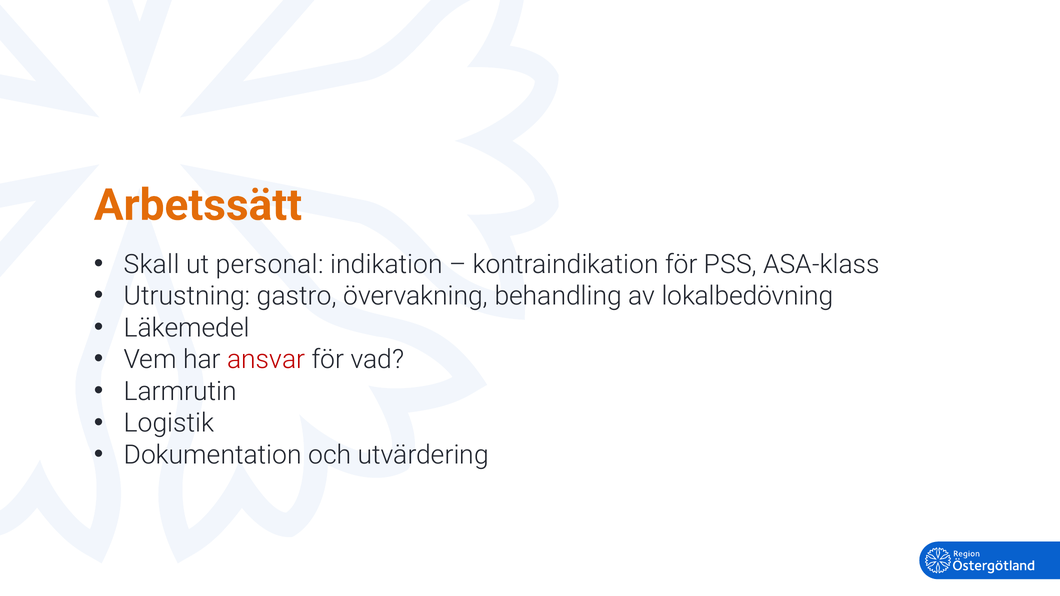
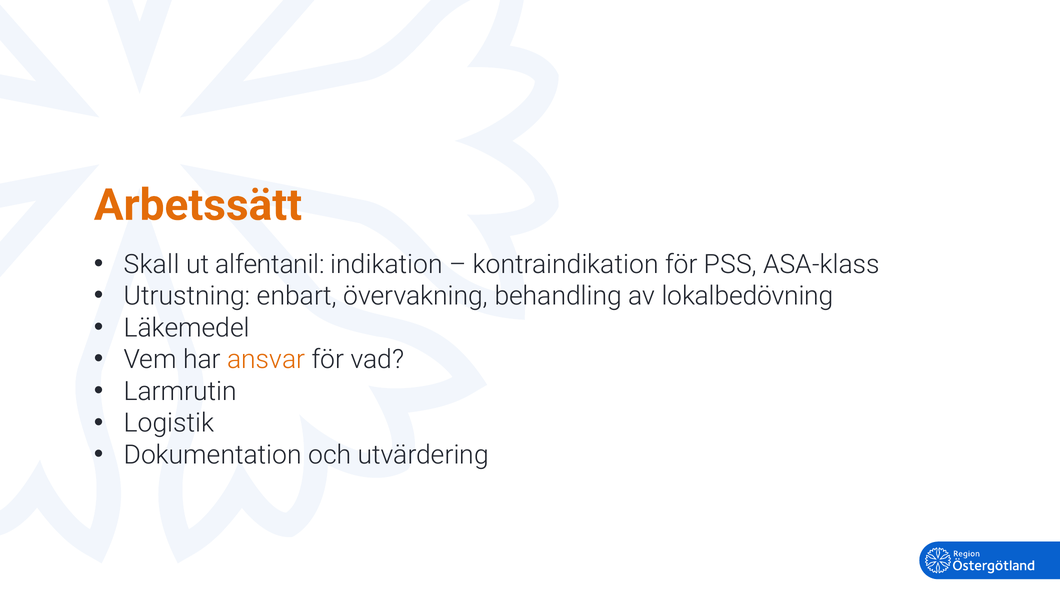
personal: personal -> alfentanil (270, 264)
gastro: gastro -> enbart (297, 296)
ansvar colour: red -> orange (266, 360)
